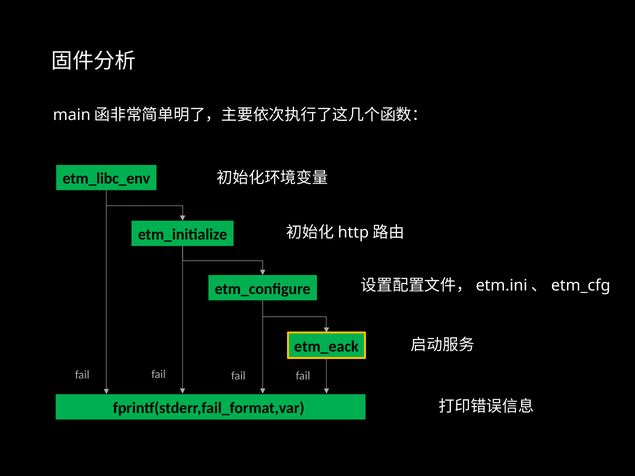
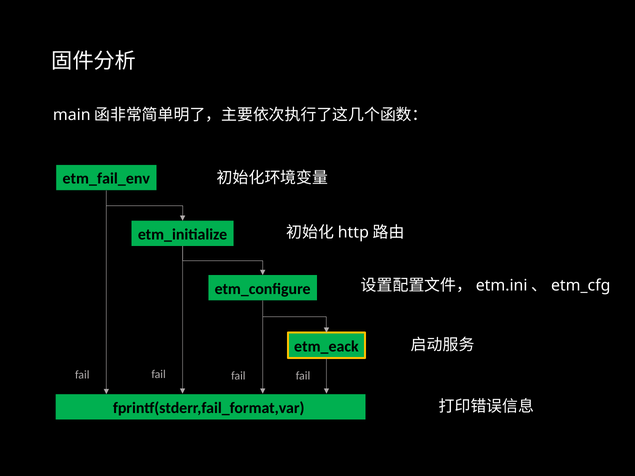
etm_libc_env: etm_libc_env -> etm_fail_env (106, 179)
